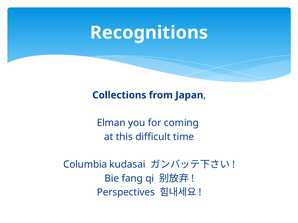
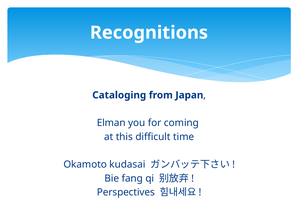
Collections: Collections -> Cataloging (119, 95)
Columbia: Columbia -> Okamoto (85, 165)
